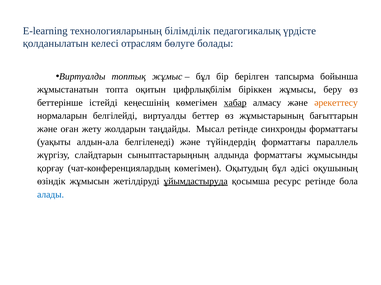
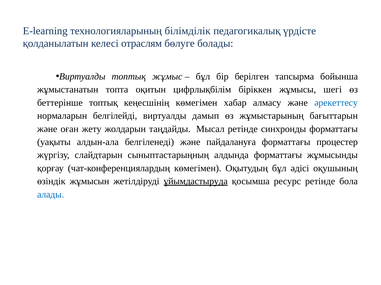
беру: беру -> шегі (333, 90)
беттерінше істейді: істейді -> топтық (103, 103)
хабар underline: present -> none (235, 103)
әрекеттесу colour: orange -> blue (336, 103)
беттер: беттер -> дамып (206, 116)
түйіндердің: түйіндердің -> пайдалануға (231, 142)
параллель: параллель -> процестер (337, 142)
